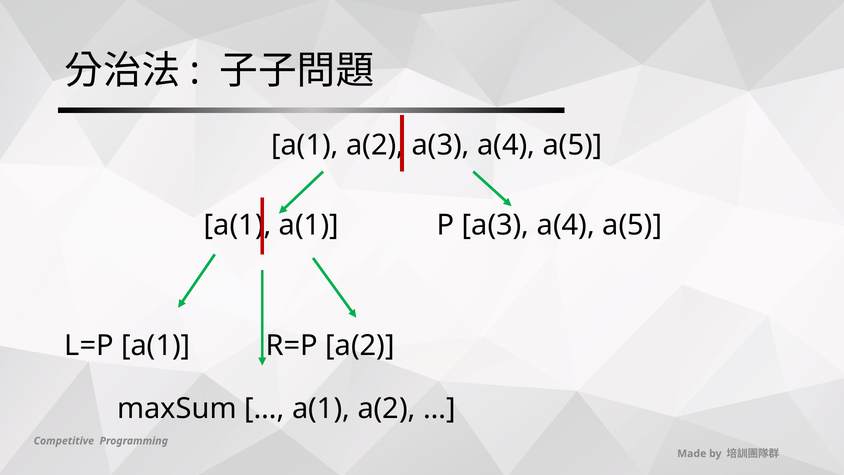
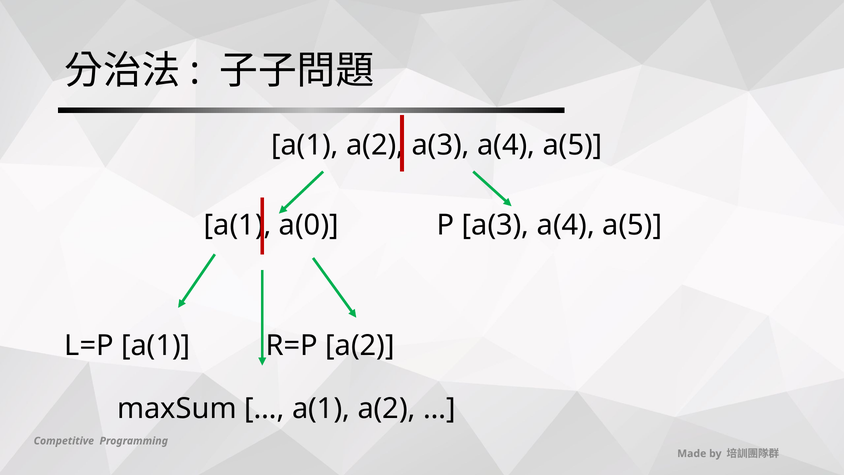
a(1: a(1 -> a(0 (309, 225)
